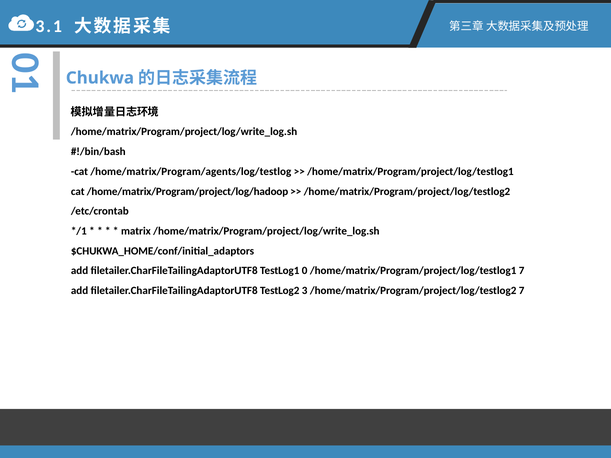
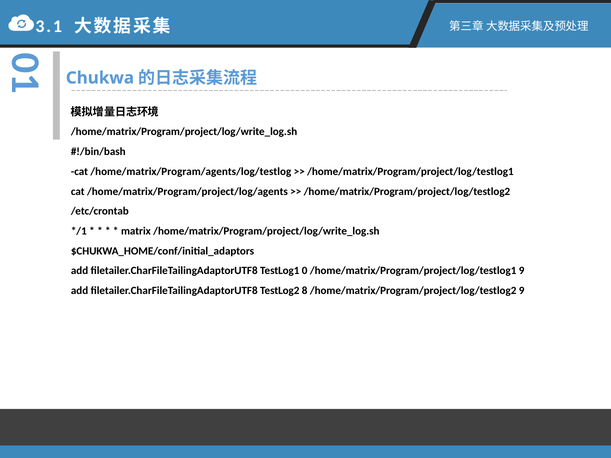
/home/matrix/Program/project/log/hadoop: /home/matrix/Program/project/log/hadoop -> /home/matrix/Program/project/log/agents (187, 191)
/home/matrix/Program/project/log/testlog1 7: 7 -> 9 (522, 271)
3: 3 -> 8 (305, 291)
/home/matrix/Program/project/log/testlog2 7: 7 -> 9 (522, 291)
